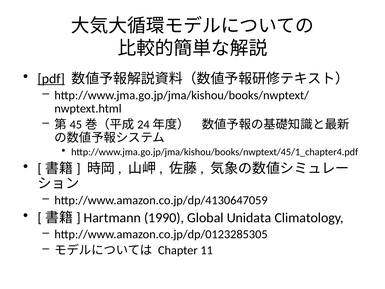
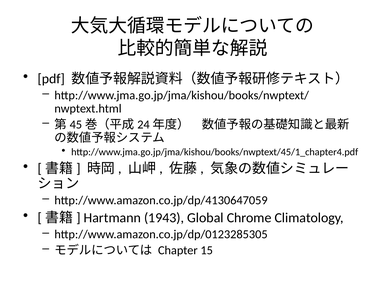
pdf underline: present -> none (51, 79)
1990: 1990 -> 1943 (164, 218)
Unidata: Unidata -> Chrome (249, 218)
11: 11 -> 15 (207, 250)
